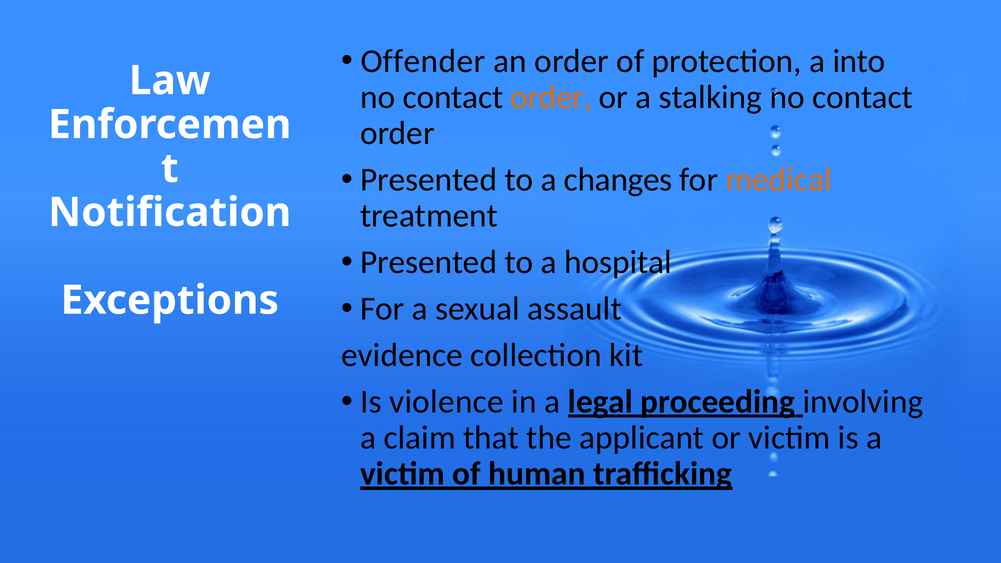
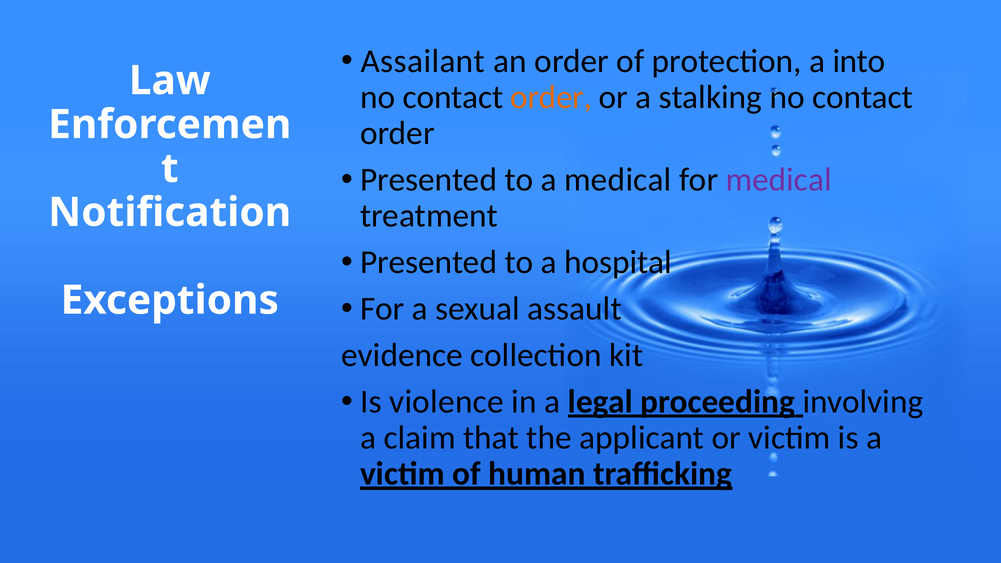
Offender: Offender -> Assailant (423, 61)
a changes: changes -> medical (618, 180)
medical colour: orange -> purple (779, 180)
